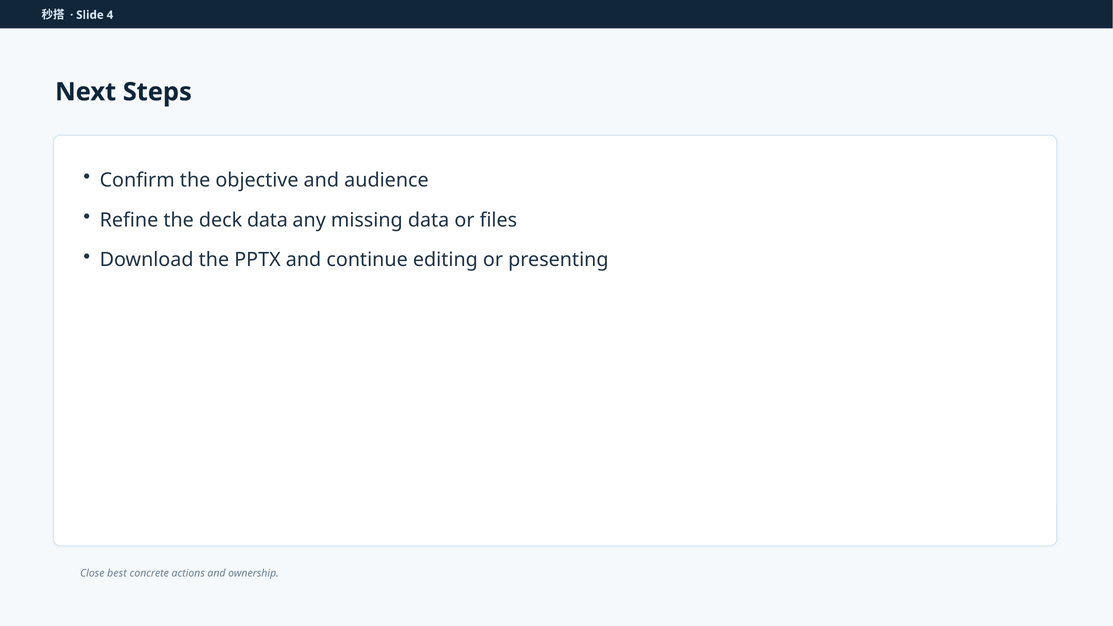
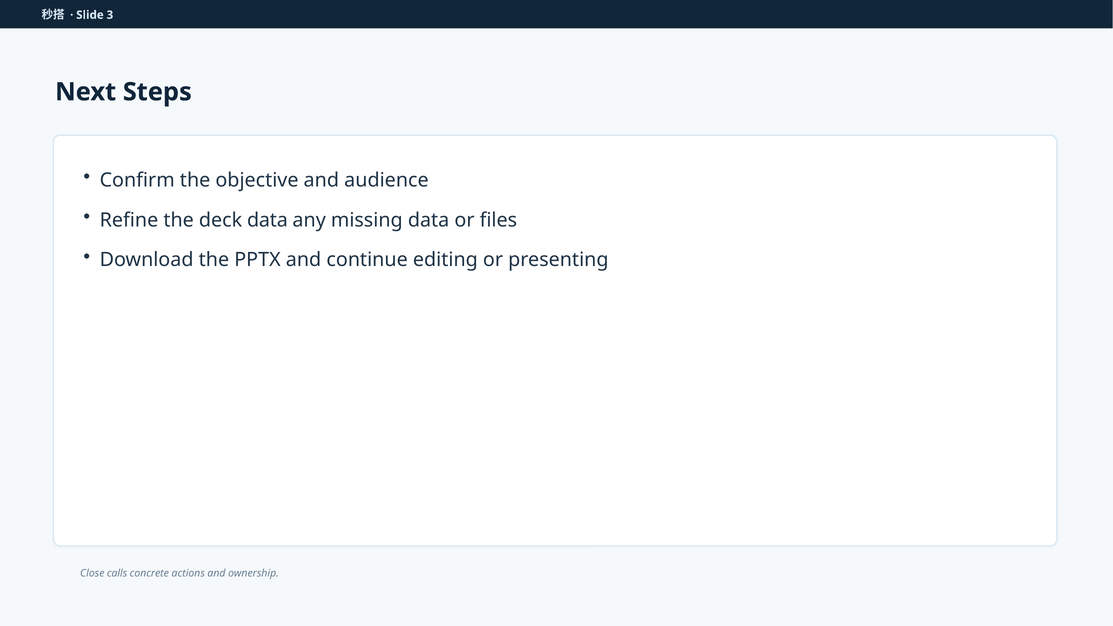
4: 4 -> 3 (110, 15)
best: best -> calls (117, 573)
